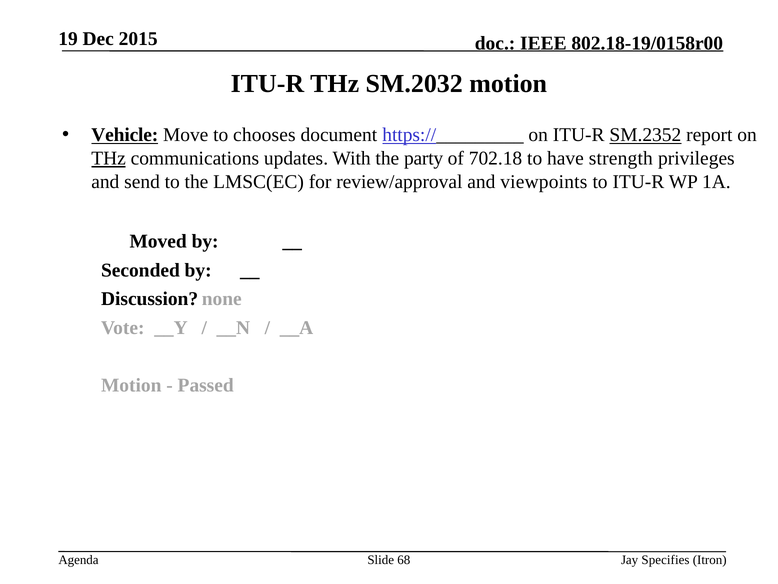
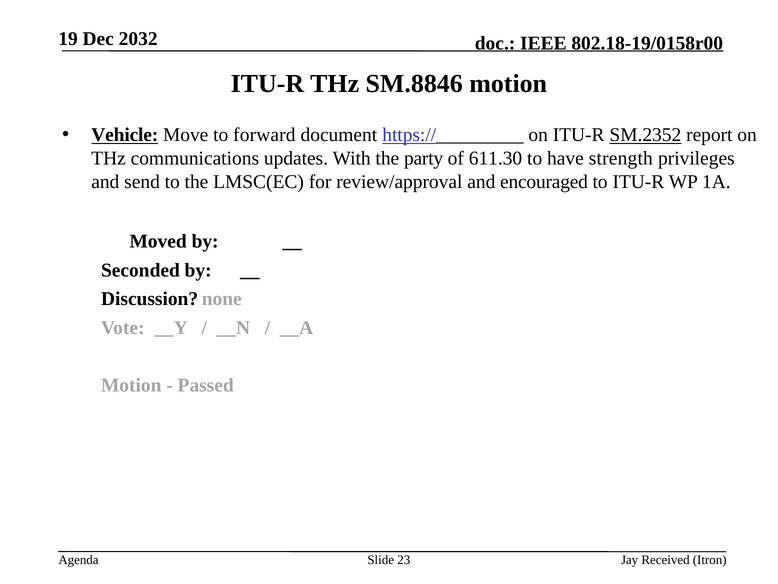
2015: 2015 -> 2032 (138, 39)
SM.2032: SM.2032 -> SM.8846 (414, 83)
chooses: chooses -> forward (264, 135)
THz underline: present -> none (109, 158)
702.18: 702.18 -> 611.30 (496, 158)
viewpoints: viewpoints -> encouraged (544, 182)
68: 68 -> 23 (404, 560)
Specifies: Specifies -> Received (666, 560)
